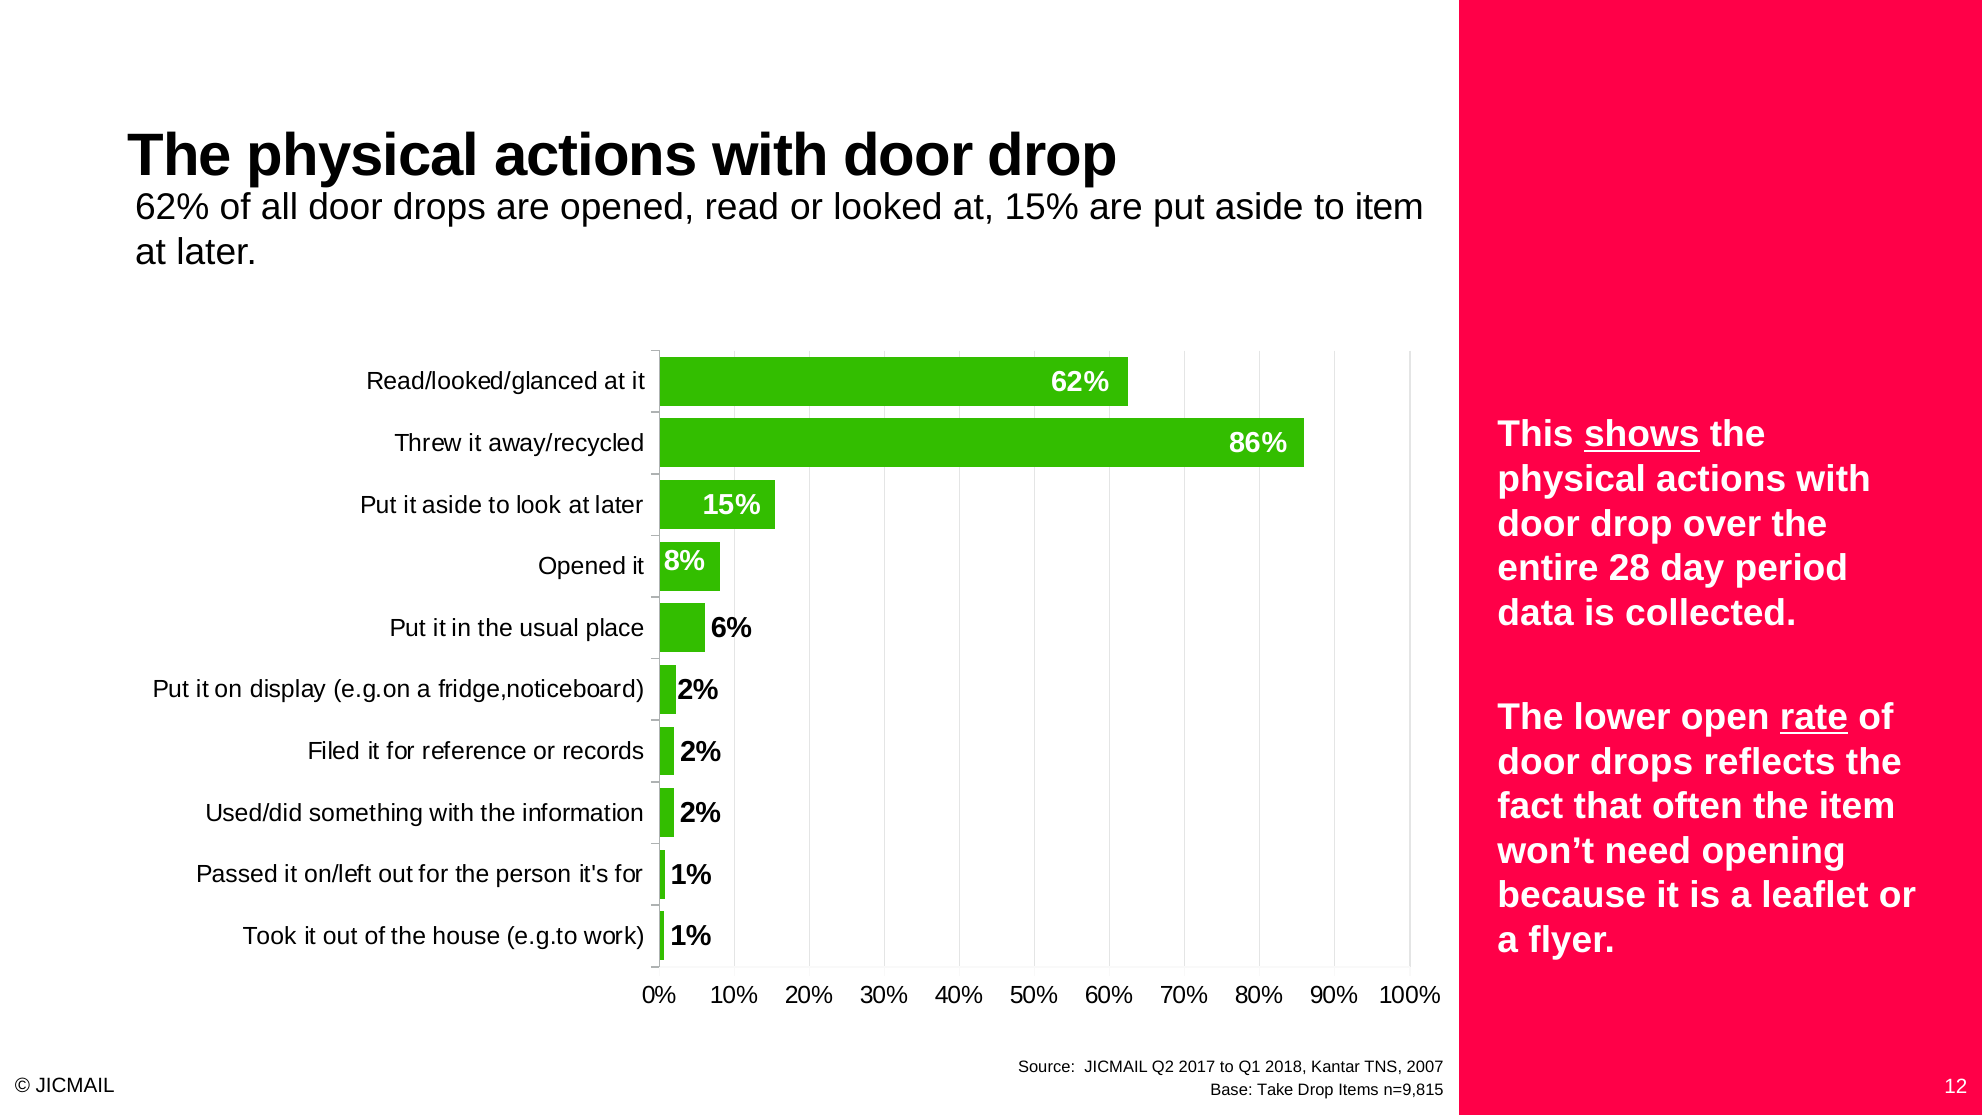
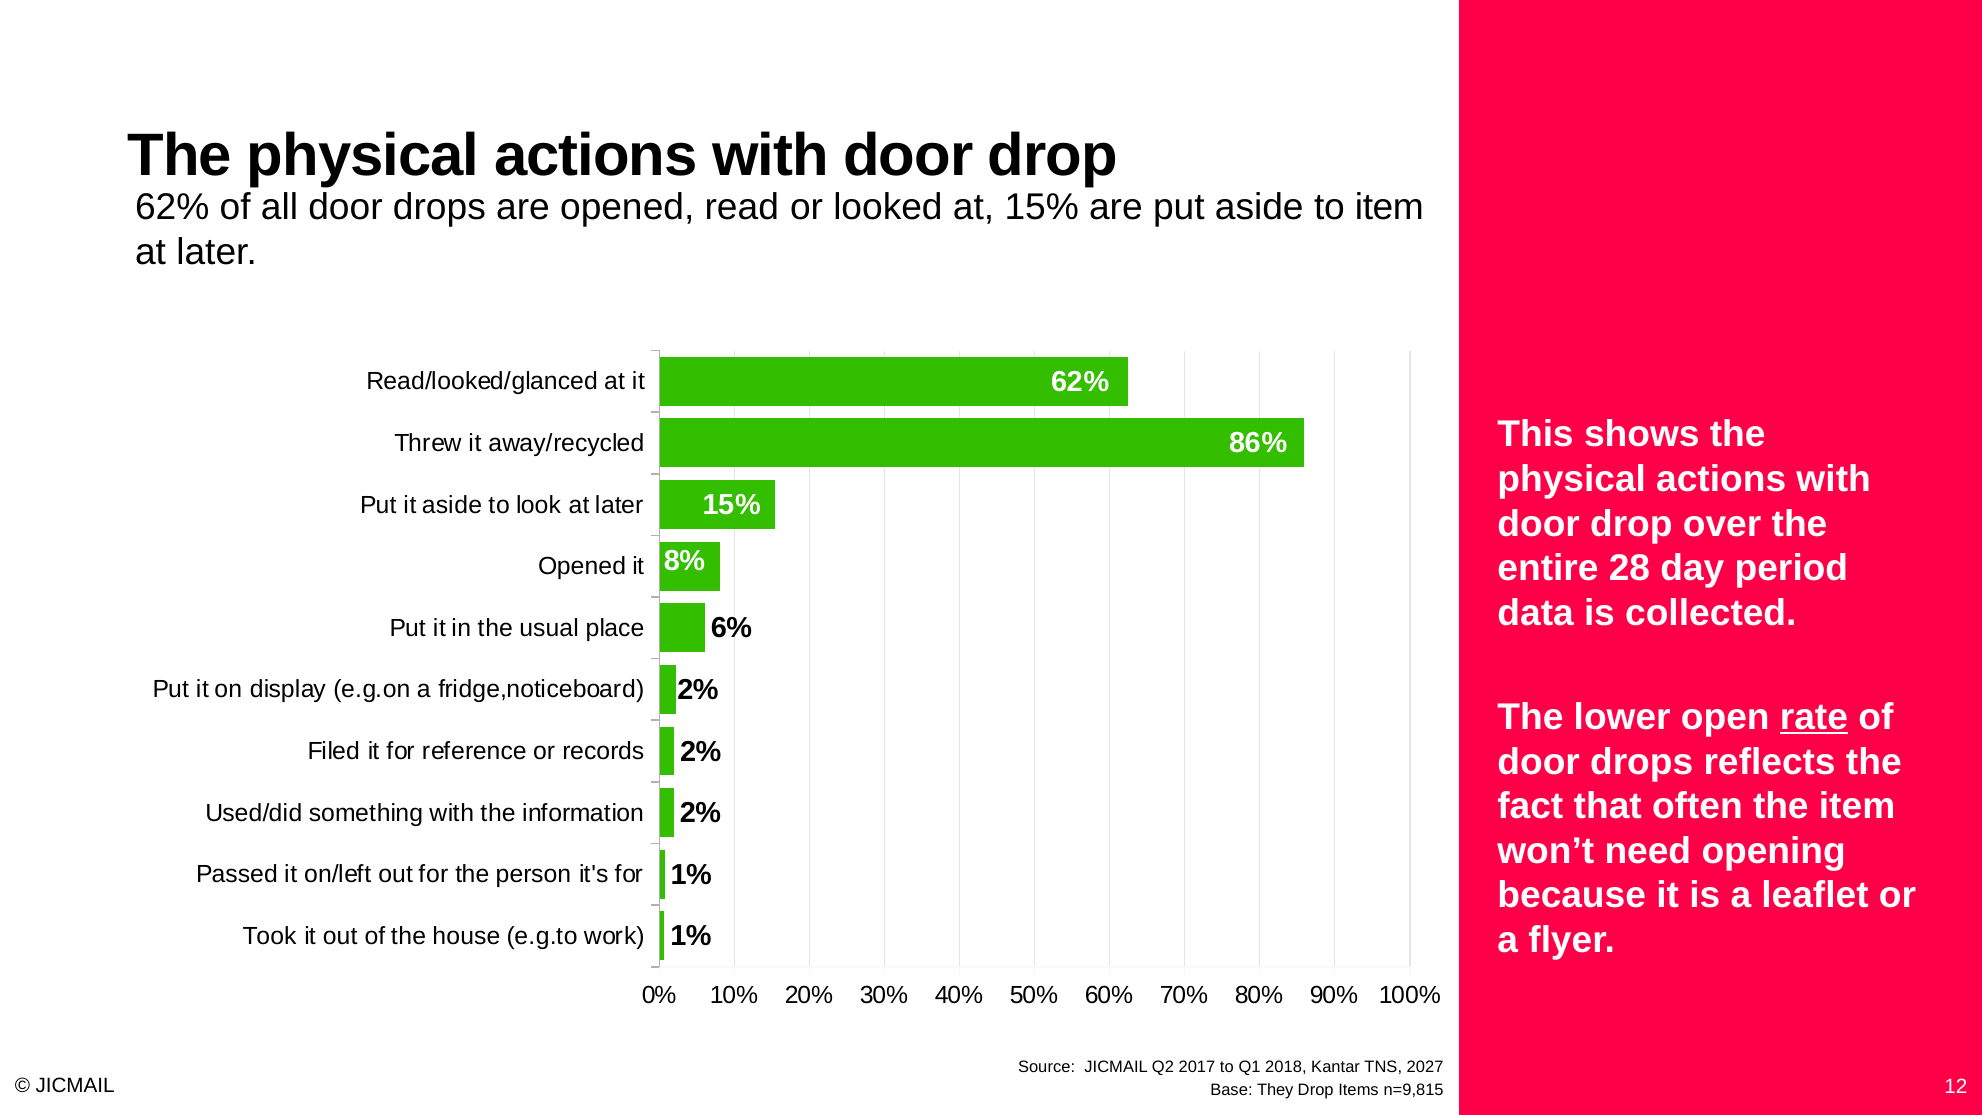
shows underline: present -> none (1642, 435)
2007: 2007 -> 2027 (1425, 1067)
Take: Take -> They (1275, 1090)
